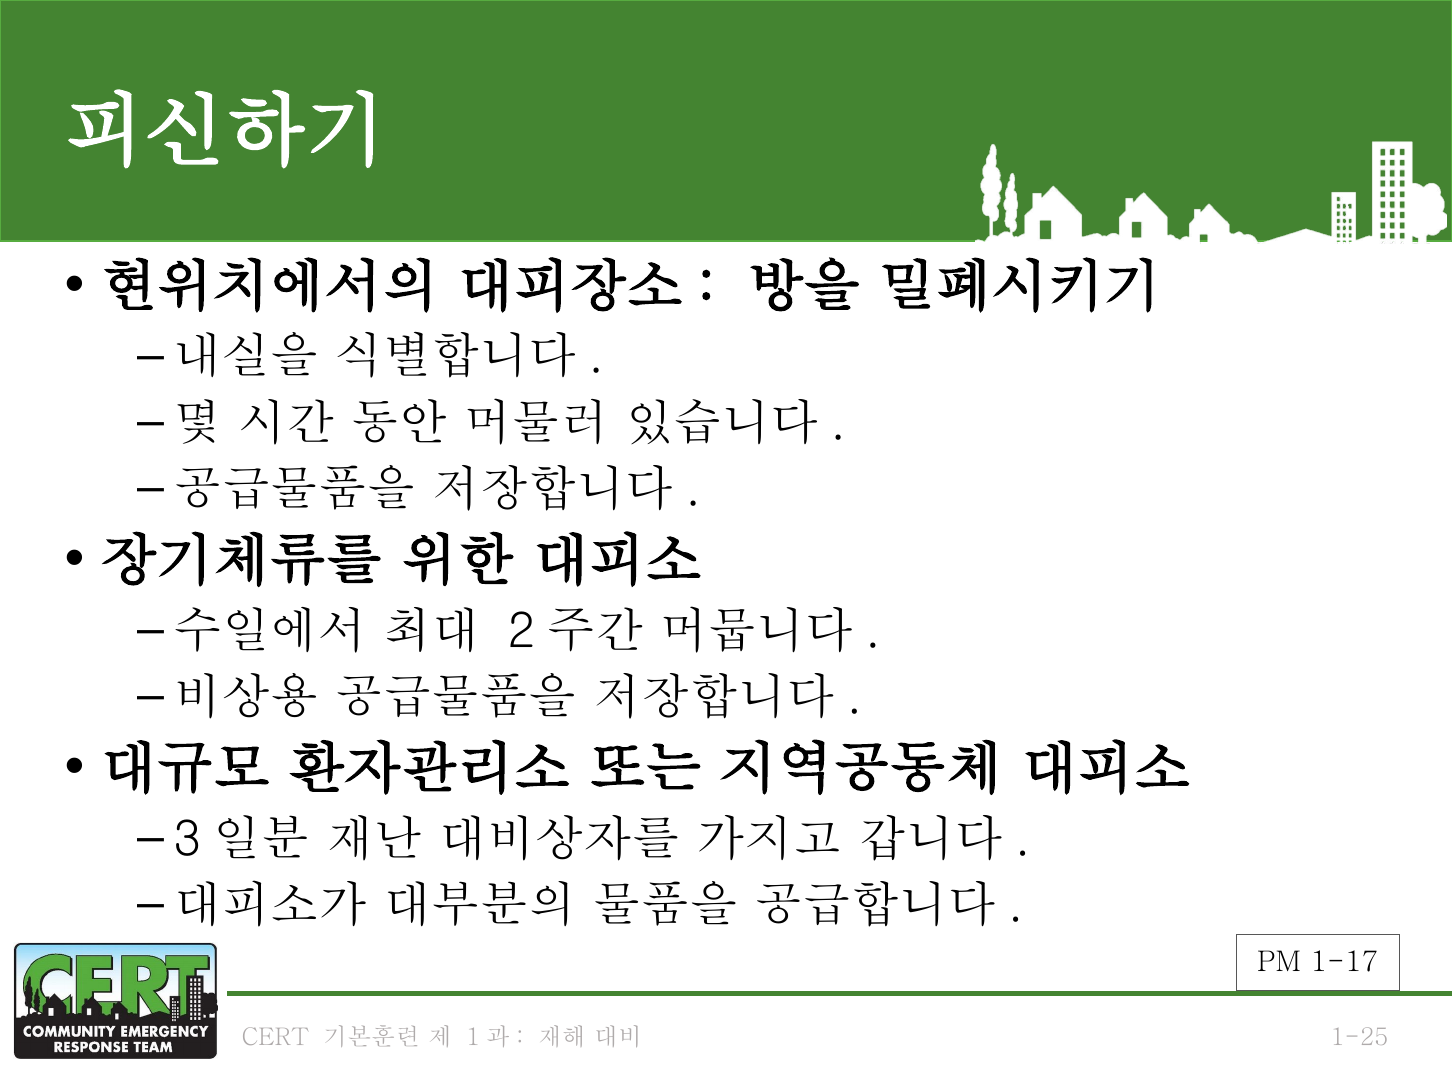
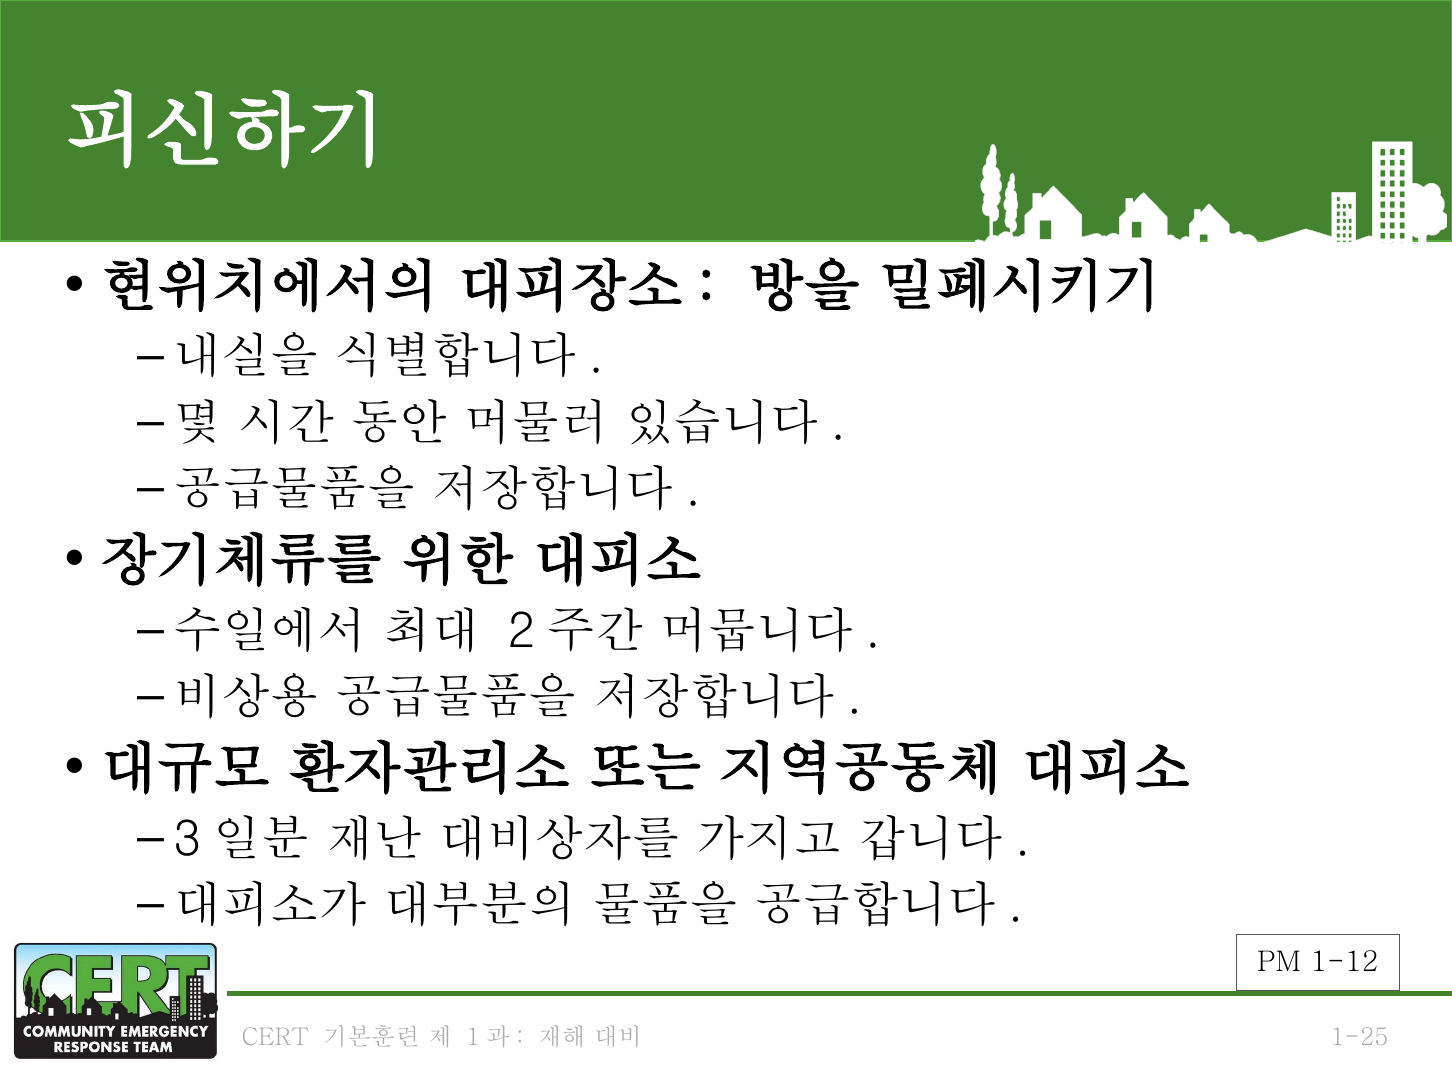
1-17: 1-17 -> 1-12 (1344, 962)
